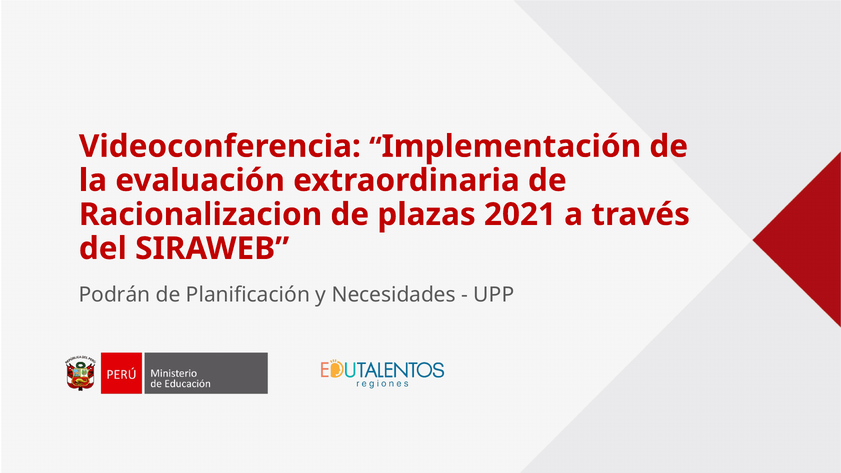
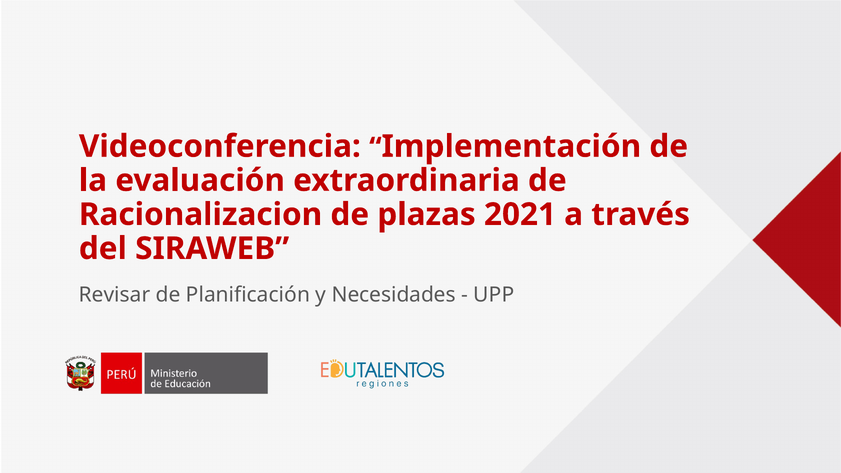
Podrán: Podrán -> Revisar (115, 295)
